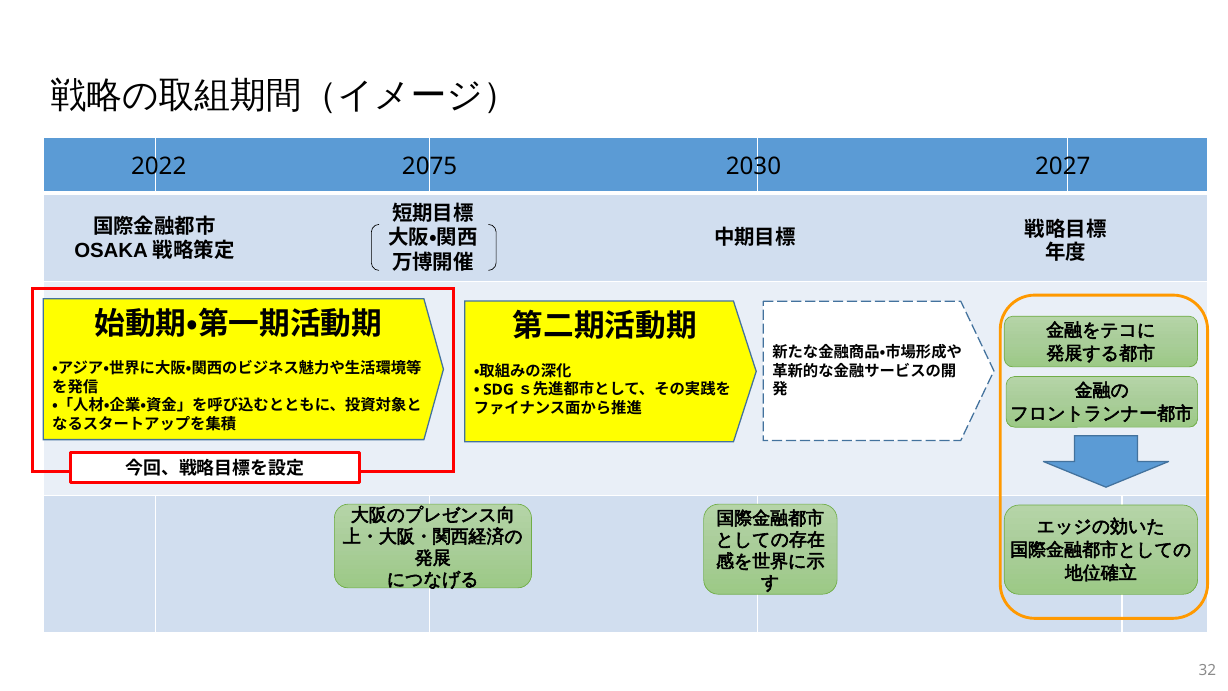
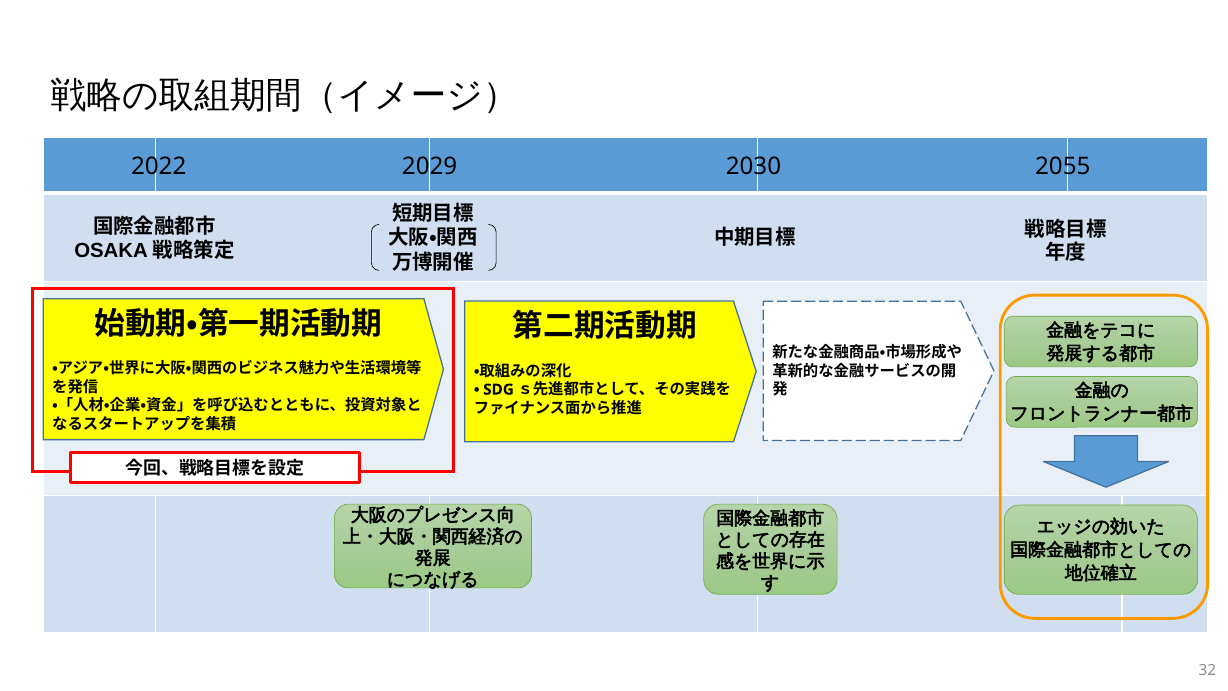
2075: 2075 -> 2029 (430, 166)
2027: 2027 -> 2055 (1063, 166)
